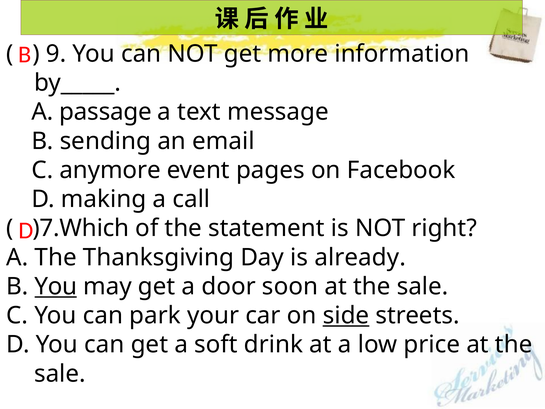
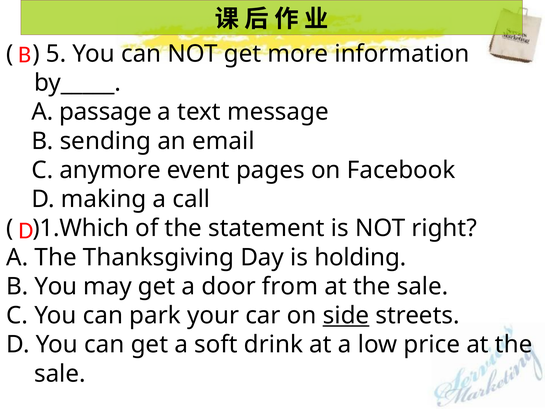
9: 9 -> 5 (56, 54)
)7.Which: )7.Which -> )1.Which (81, 228)
already: already -> holding (360, 257)
You underline: present -> none (56, 286)
soon: soon -> from (290, 286)
